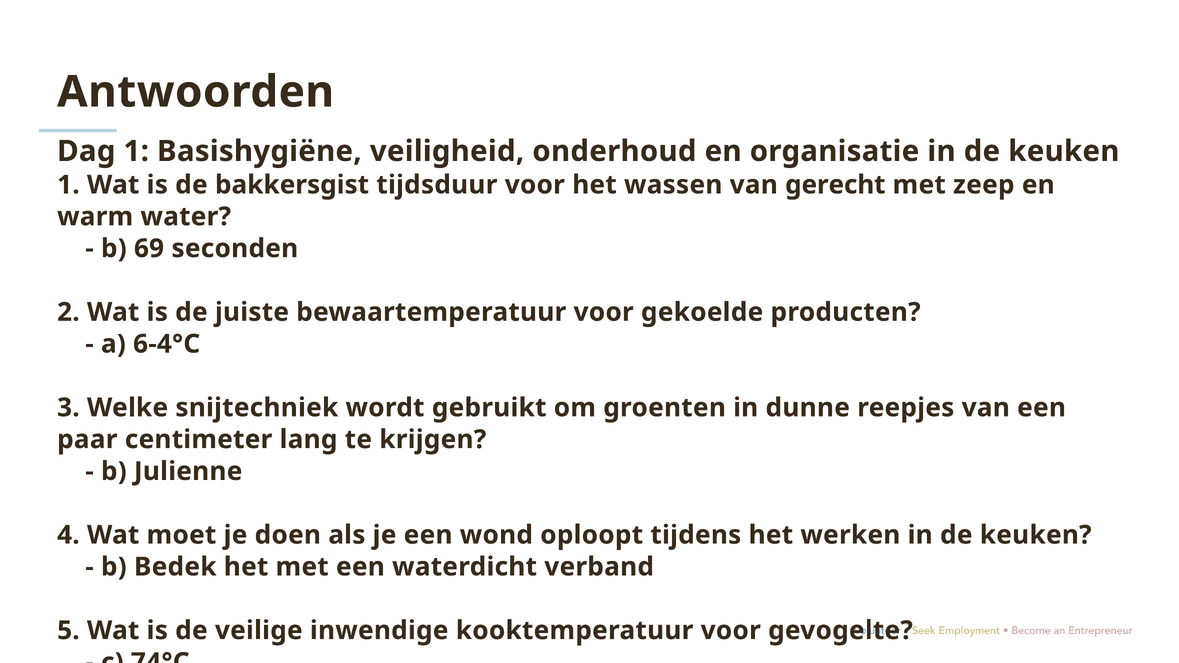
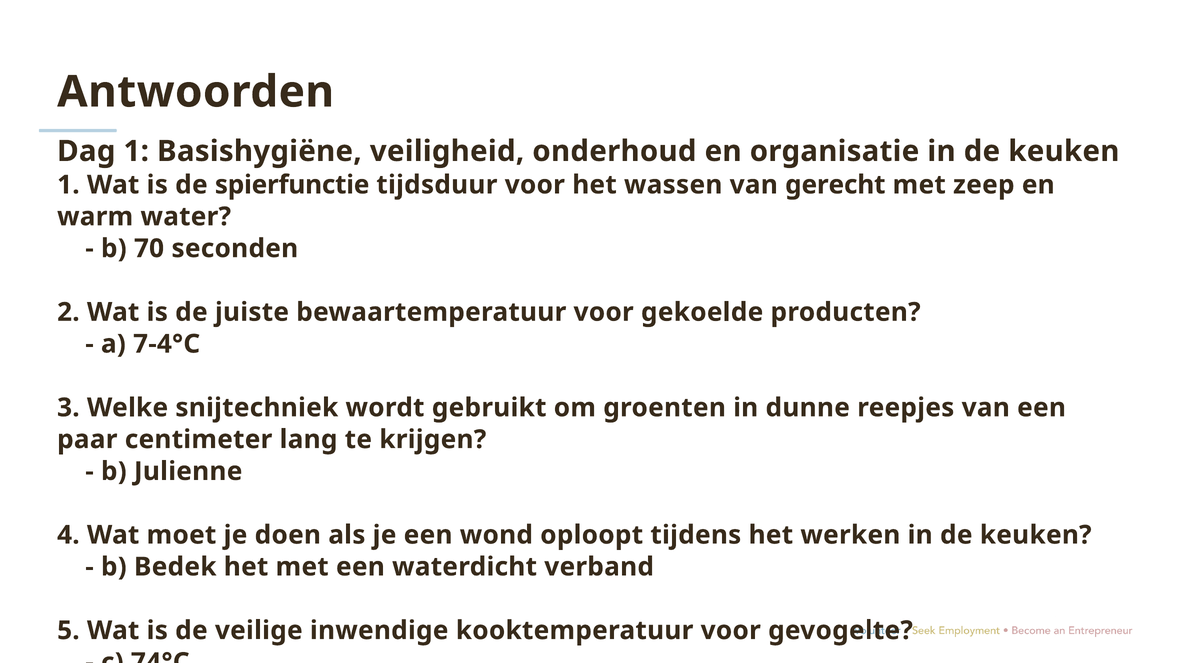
bakkersgist: bakkersgist -> spierfunctie (292, 185)
69: 69 -> 70 (149, 249)
6-4°C: 6-4°C -> 7-4°C (167, 344)
